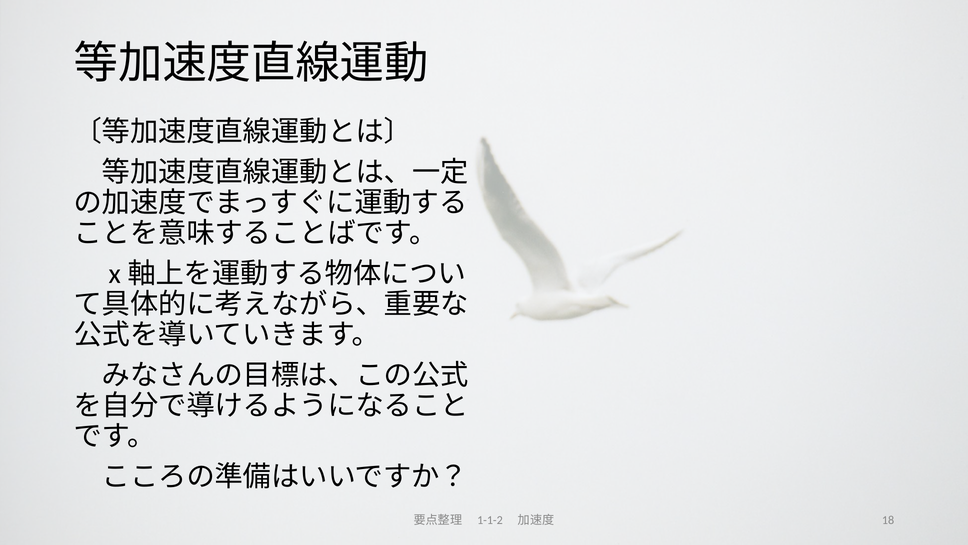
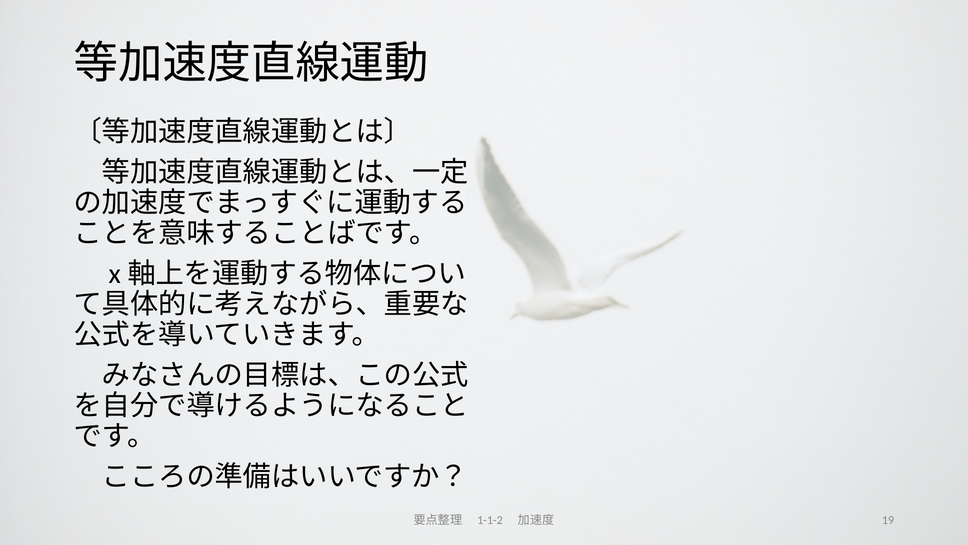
18: 18 -> 19 (888, 520)
